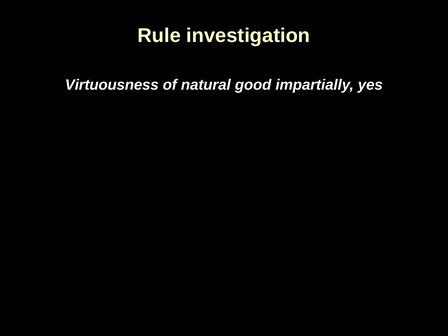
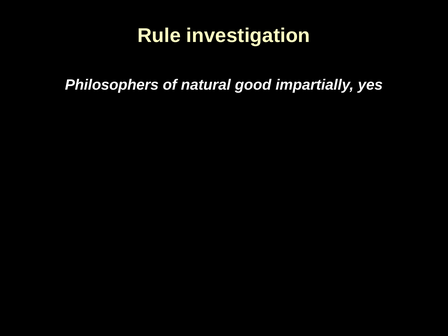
Virtuousness: Virtuousness -> Philosophers (112, 85)
